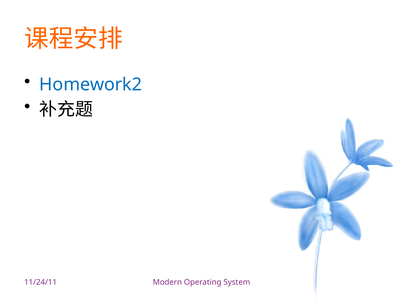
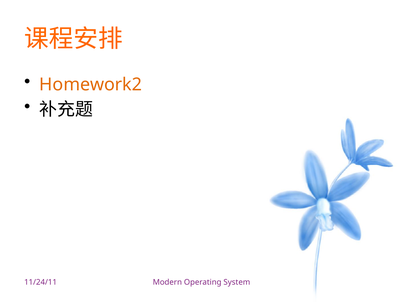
Homework2 colour: blue -> orange (91, 85)
